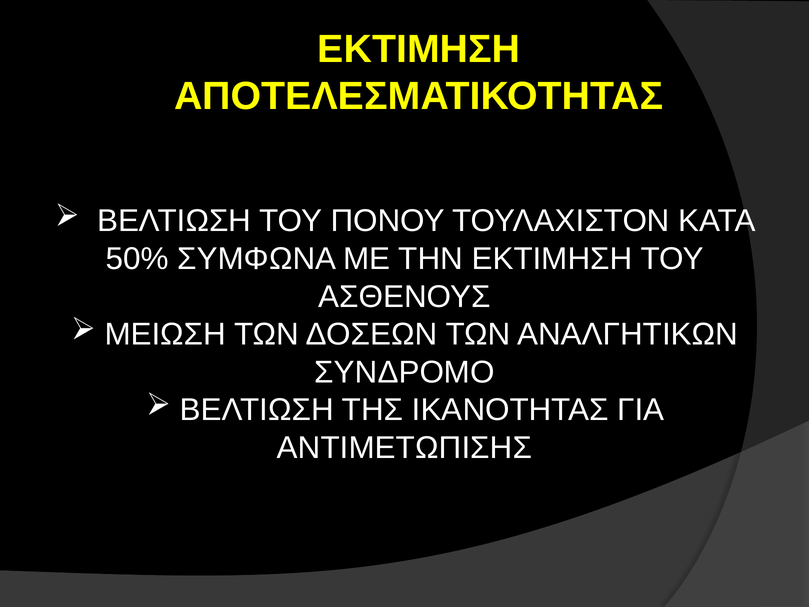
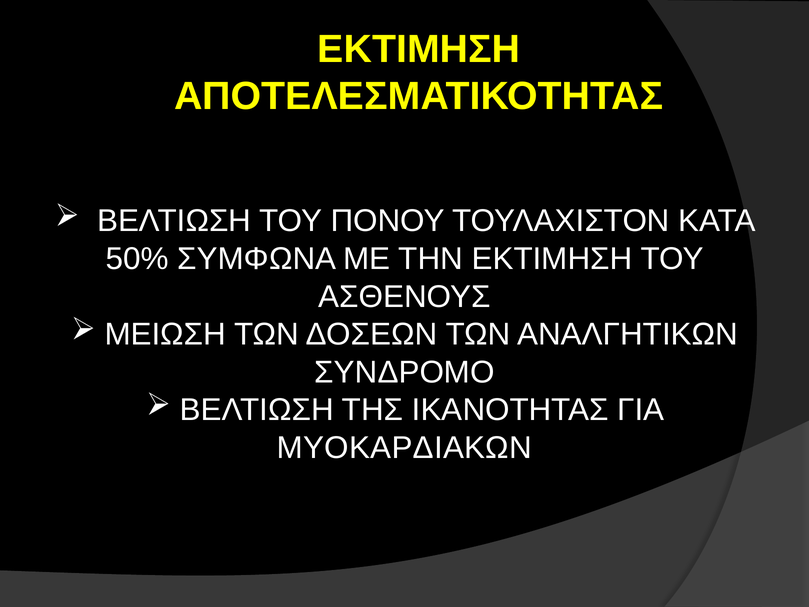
ΑΝΤΙΜΕΤΩΠΙΣΗΣ: ΑΝΤΙΜΕΤΩΠΙΣΗΣ -> ΜΥΟΚΑΡΔΙΑΚΩΝ (404, 448)
